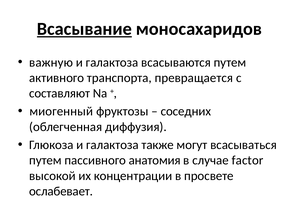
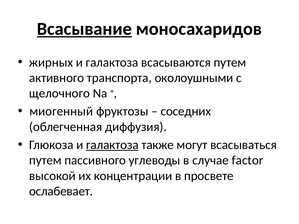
важную: важную -> жирных (51, 62)
превращается: превращается -> околоушными (194, 78)
составляют: составляют -> щелочного (60, 93)
галактоза underline: none -> present (112, 145)
анатомия: анатомия -> углеводы (155, 161)
